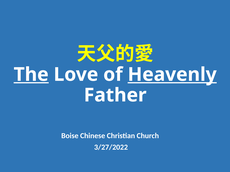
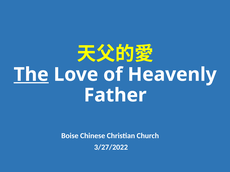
Heavenly underline: present -> none (172, 75)
